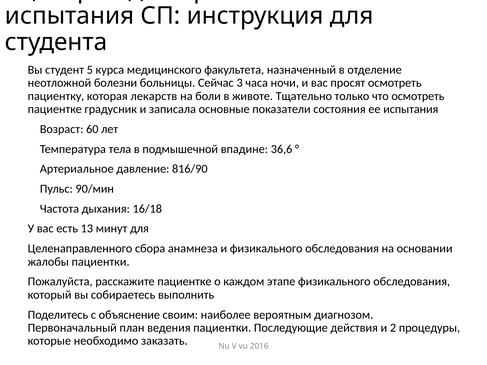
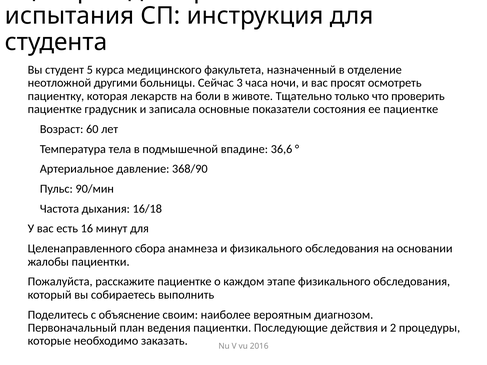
болезни: болезни -> другими (116, 83)
что осмотреть: осмотреть -> проверить (418, 96)
ее испытания: испытания -> пациентке (411, 109)
816/90: 816/90 -> 368/90 (190, 169)
13: 13 -> 16 (87, 229)
